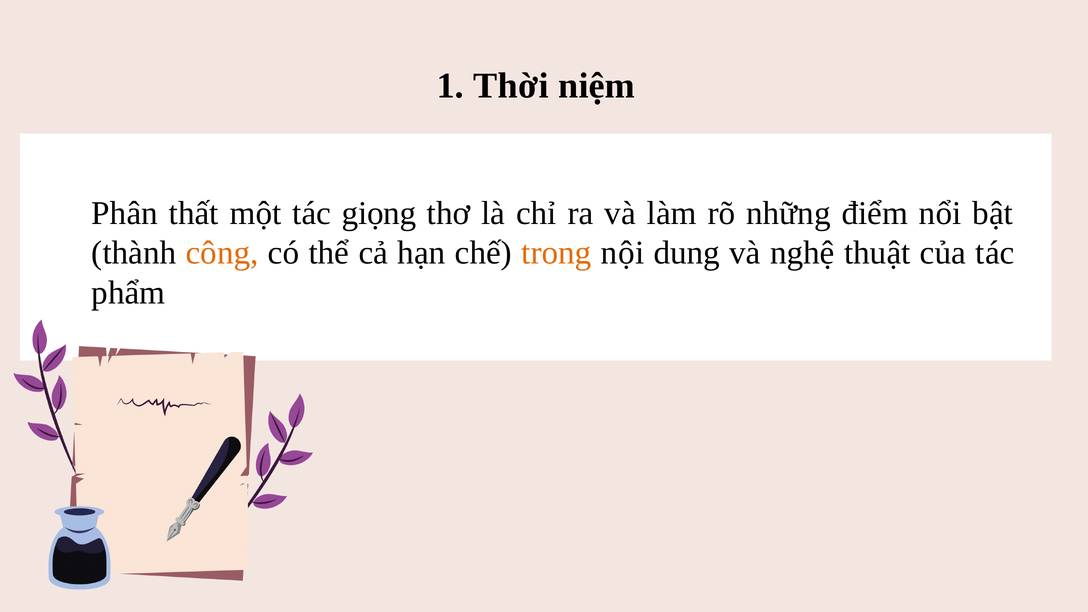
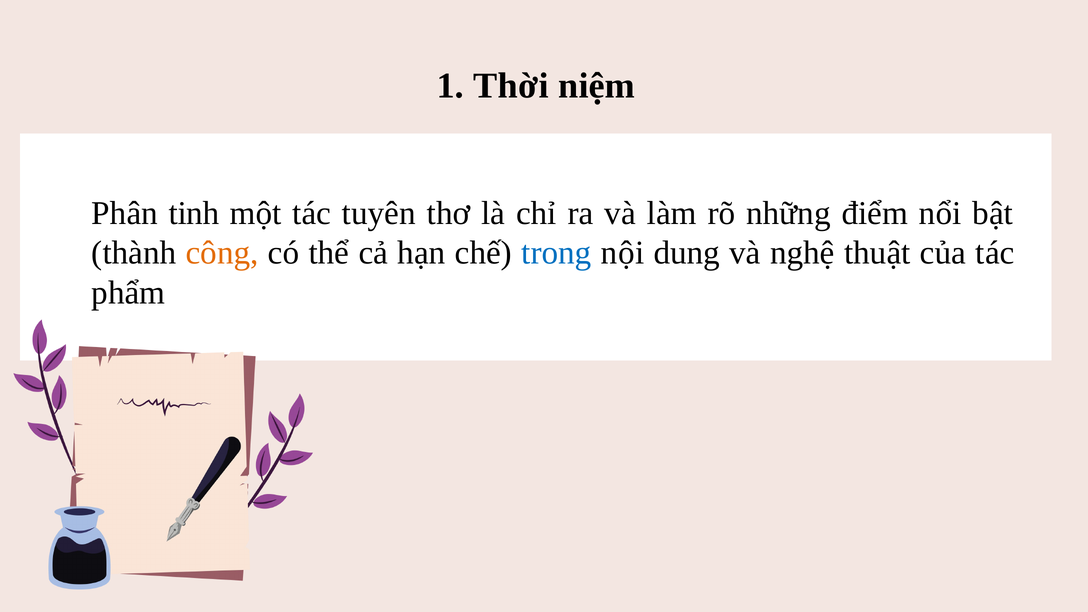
thất: thất -> tinh (194, 213)
giọng: giọng -> tuyên (379, 213)
trong colour: orange -> blue (556, 253)
